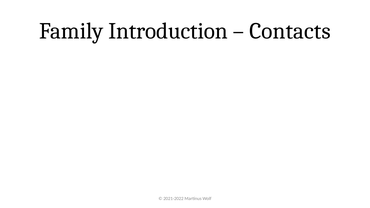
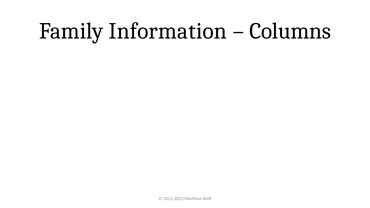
Introduction: Introduction -> Information (168, 31)
Contacts: Contacts -> Columns (290, 31)
